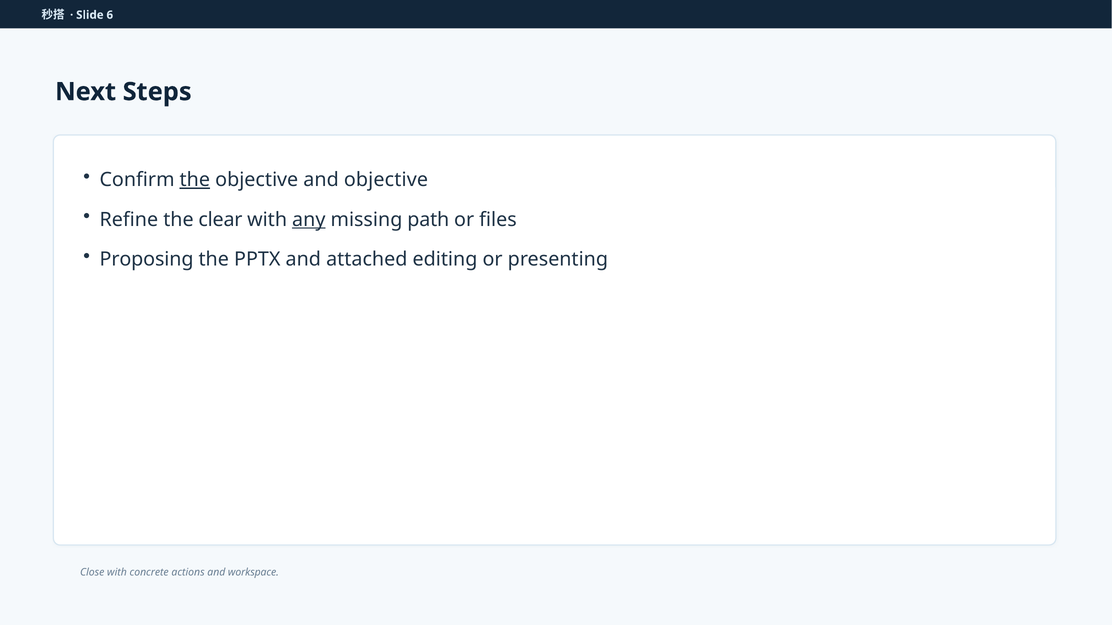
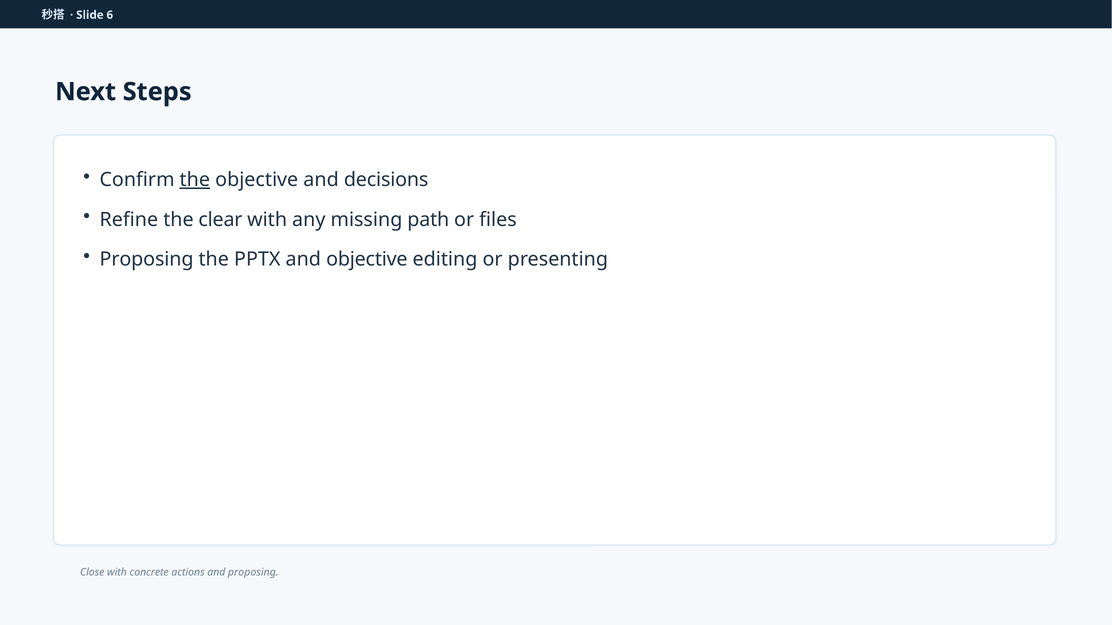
and objective: objective -> decisions (386, 180)
any underline: present -> none (309, 220)
and attached: attached -> objective (367, 260)
and workspace: workspace -> proposing (253, 573)
